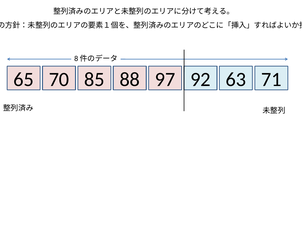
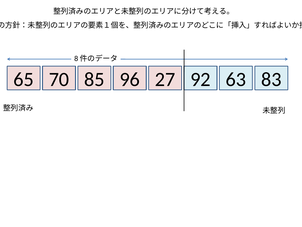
88: 88 -> 96 (130, 79)
97: 97 -> 27 (165, 79)
71: 71 -> 83 (271, 79)
